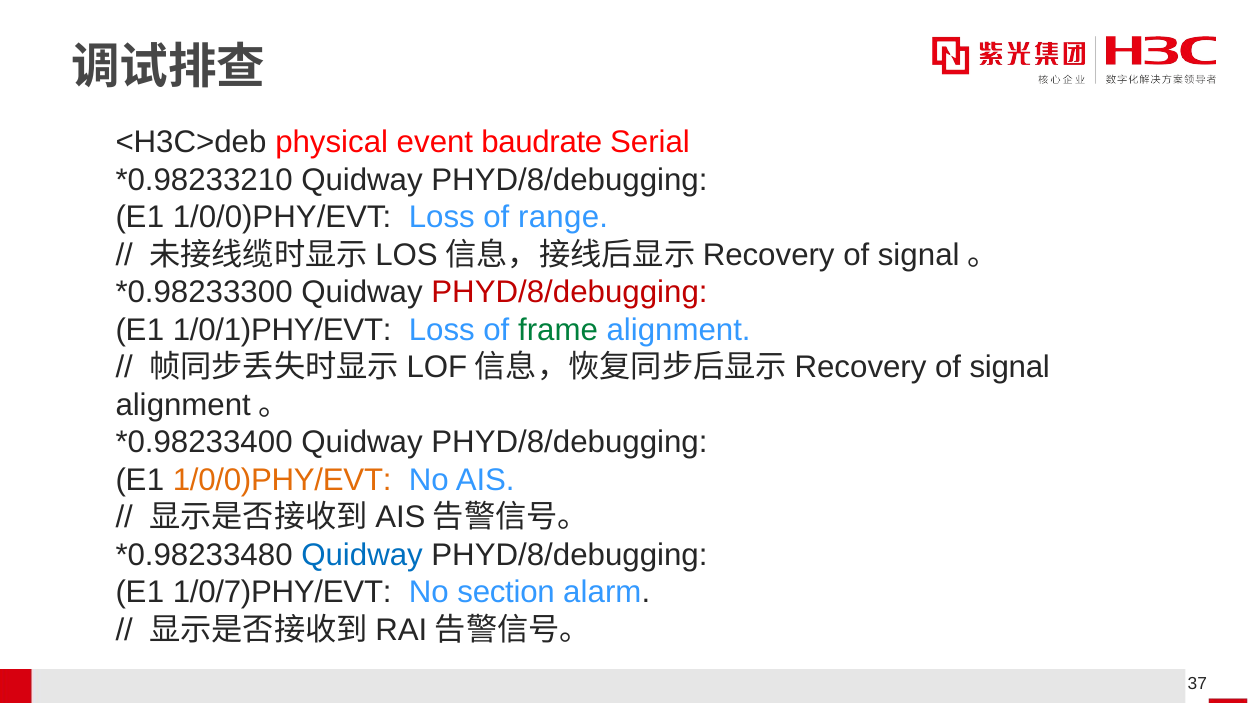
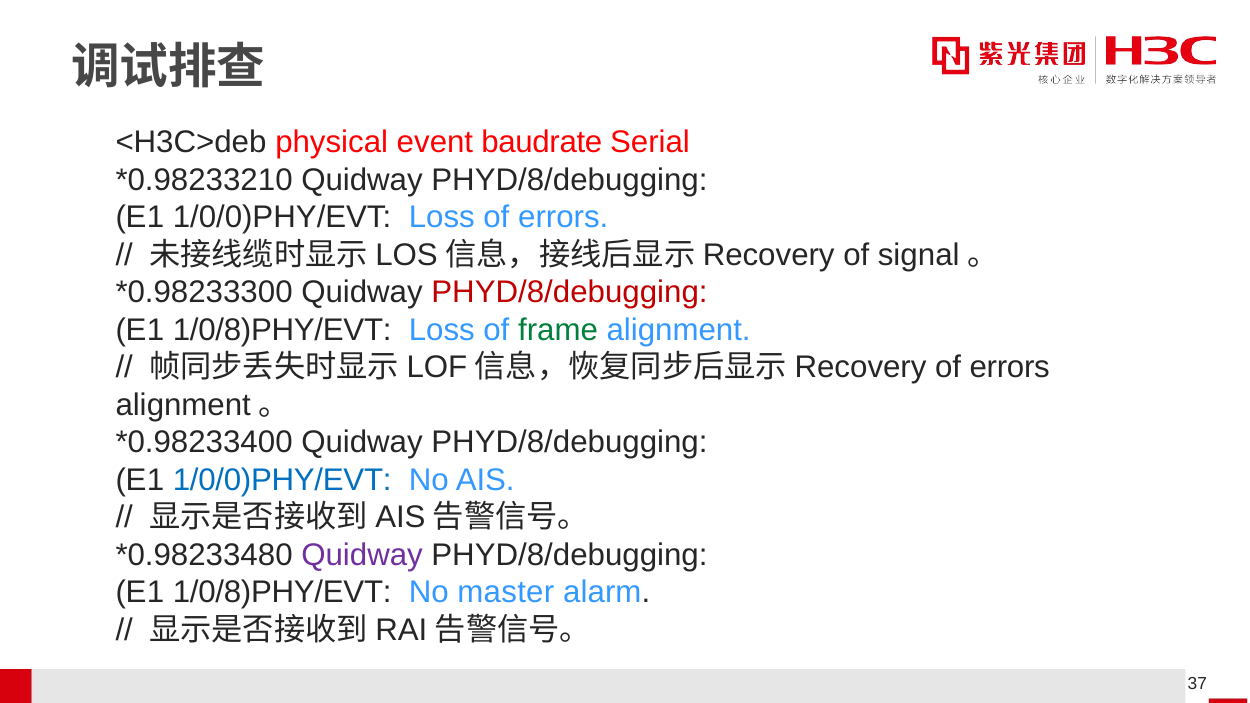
Loss of range: range -> errors (563, 217)
1/0/1)PHY/EVT: 1/0/1)PHY/EVT -> 1/0/8)PHY/EVT (282, 330)
signal: signal -> errors (1010, 367)
1/0/0)PHY/EVT colour: orange -> blue (282, 480)
Quidway colour: blue -> purple (362, 555)
1/0/7)PHY/EVT: 1/0/7)PHY/EVT -> 1/0/8)PHY/EVT (282, 592)
section: section -> master (506, 592)
